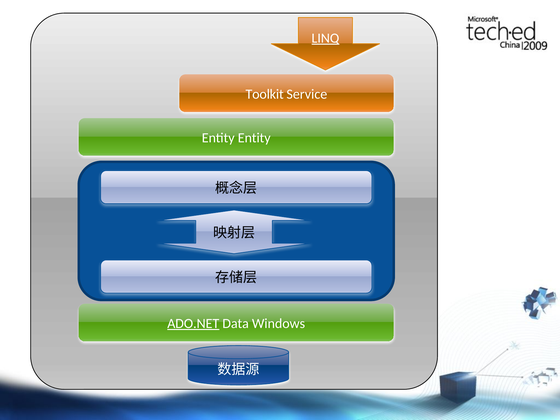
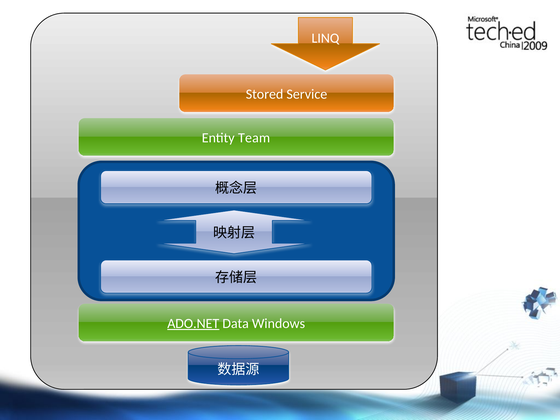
LINQ underline: present -> none (325, 38)
Toolkit: Toolkit -> Stored (265, 94)
Entity Entity: Entity -> Team (254, 138)
